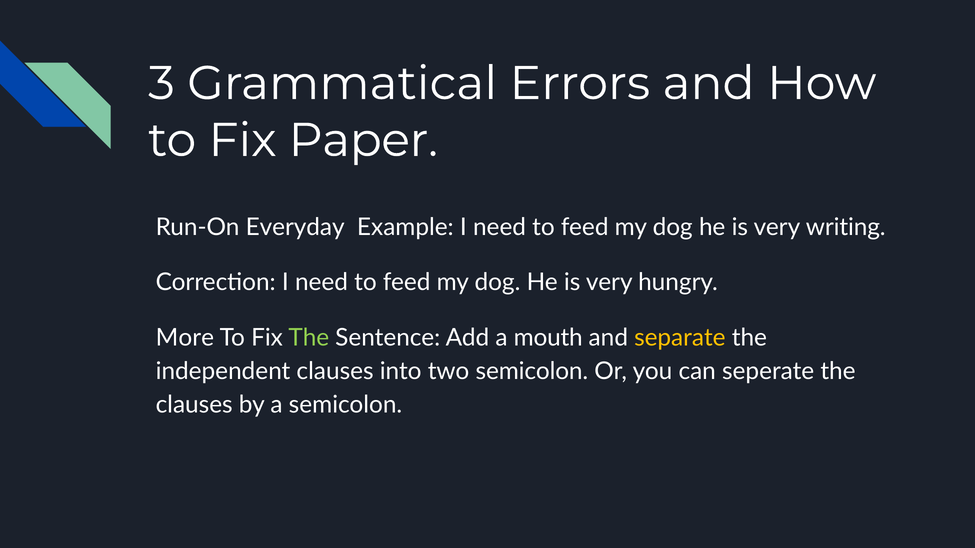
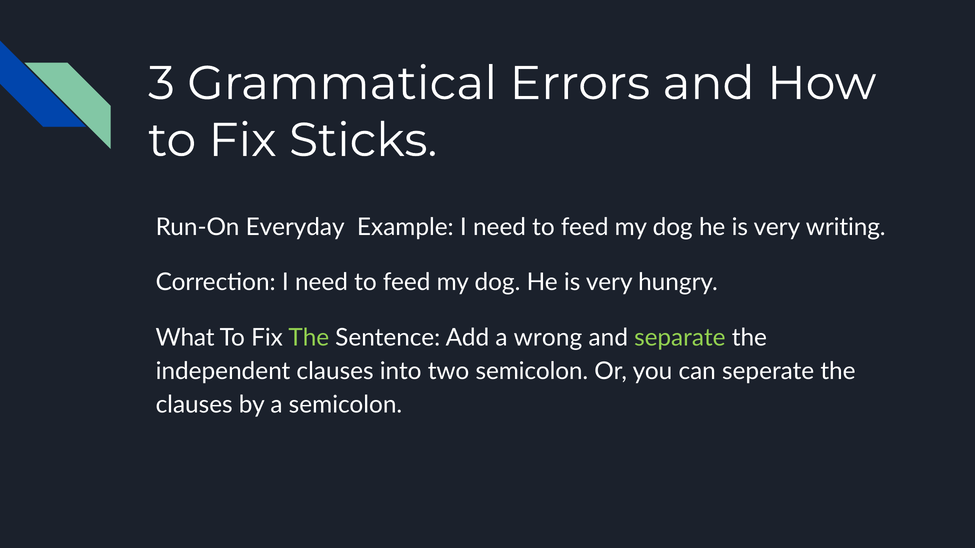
Paper: Paper -> Sticks (363, 140)
More: More -> What (185, 338)
mouth: mouth -> wrong (548, 338)
separate colour: yellow -> light green (680, 338)
